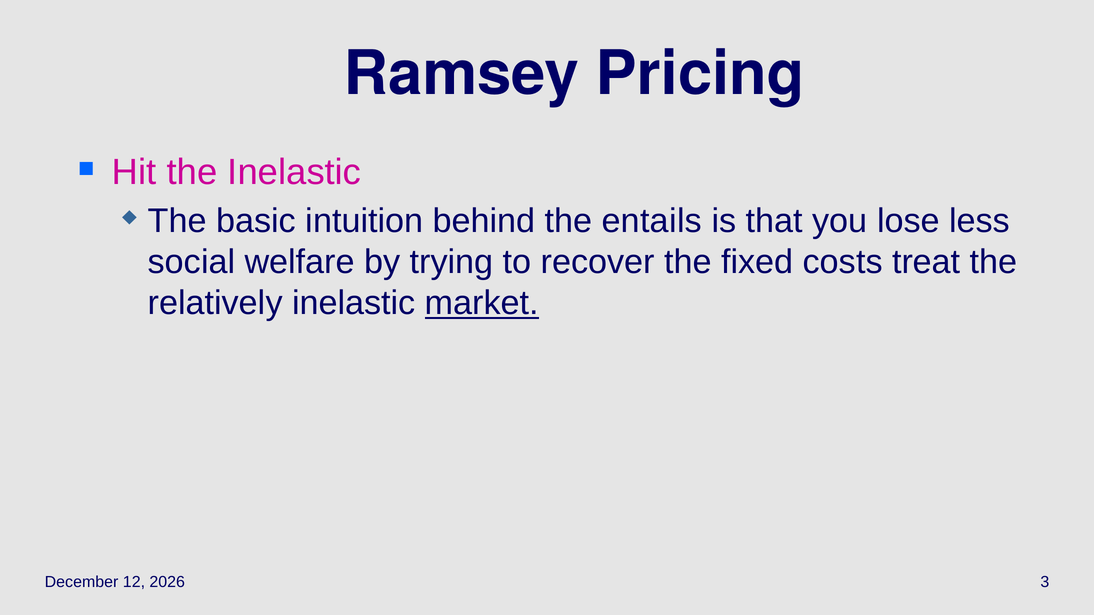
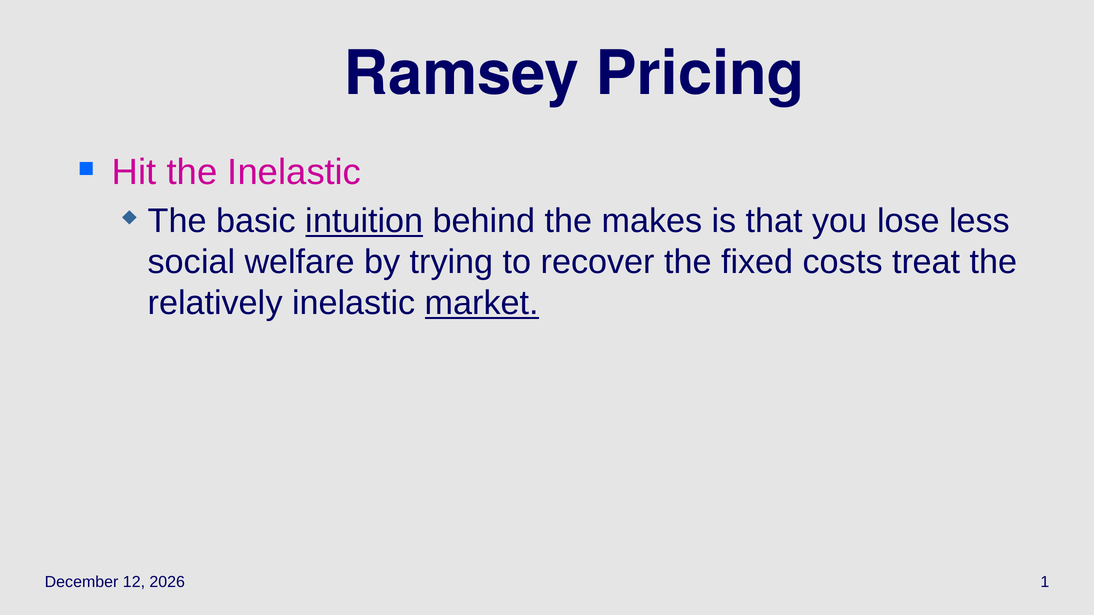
intuition underline: none -> present (364, 221)
entails: entails -> makes (652, 221)
3: 3 -> 1 (1045, 582)
